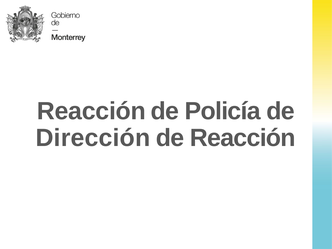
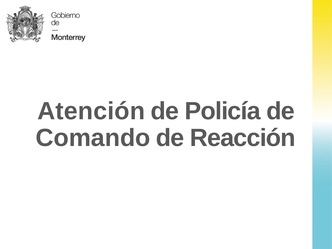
Reacción: Reacción -> Atención (91, 111)
Dirección: Dirección -> Comando (93, 138)
